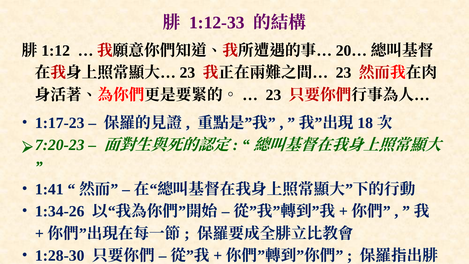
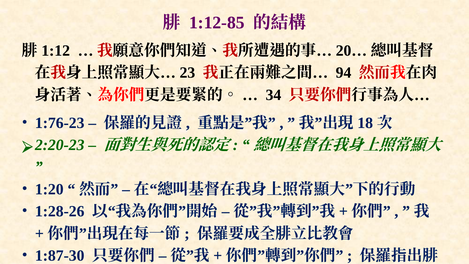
1:12-33: 1:12-33 -> 1:12-85 (217, 23)
23: 23 -> 94 (344, 73)
23: 23 -> 34 (273, 95)
1:17-23: 1:17-23 -> 1:76-23 (60, 123)
7:20-23: 7:20-23 -> 2:20-23 (60, 145)
1:41: 1:41 -> 1:20 (49, 189)
1:34-26: 1:34-26 -> 1:28-26 (60, 211)
1:28-30: 1:28-30 -> 1:87-30 (60, 256)
